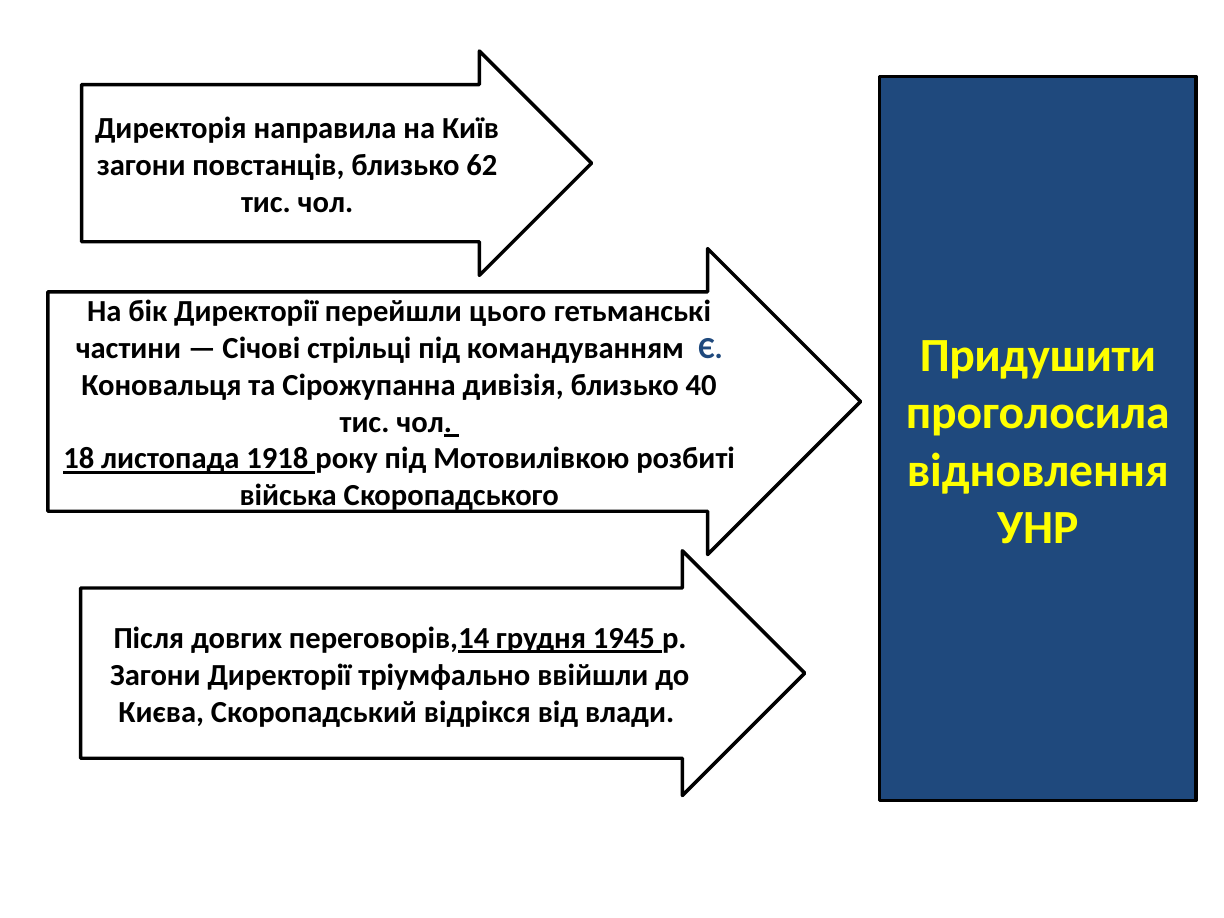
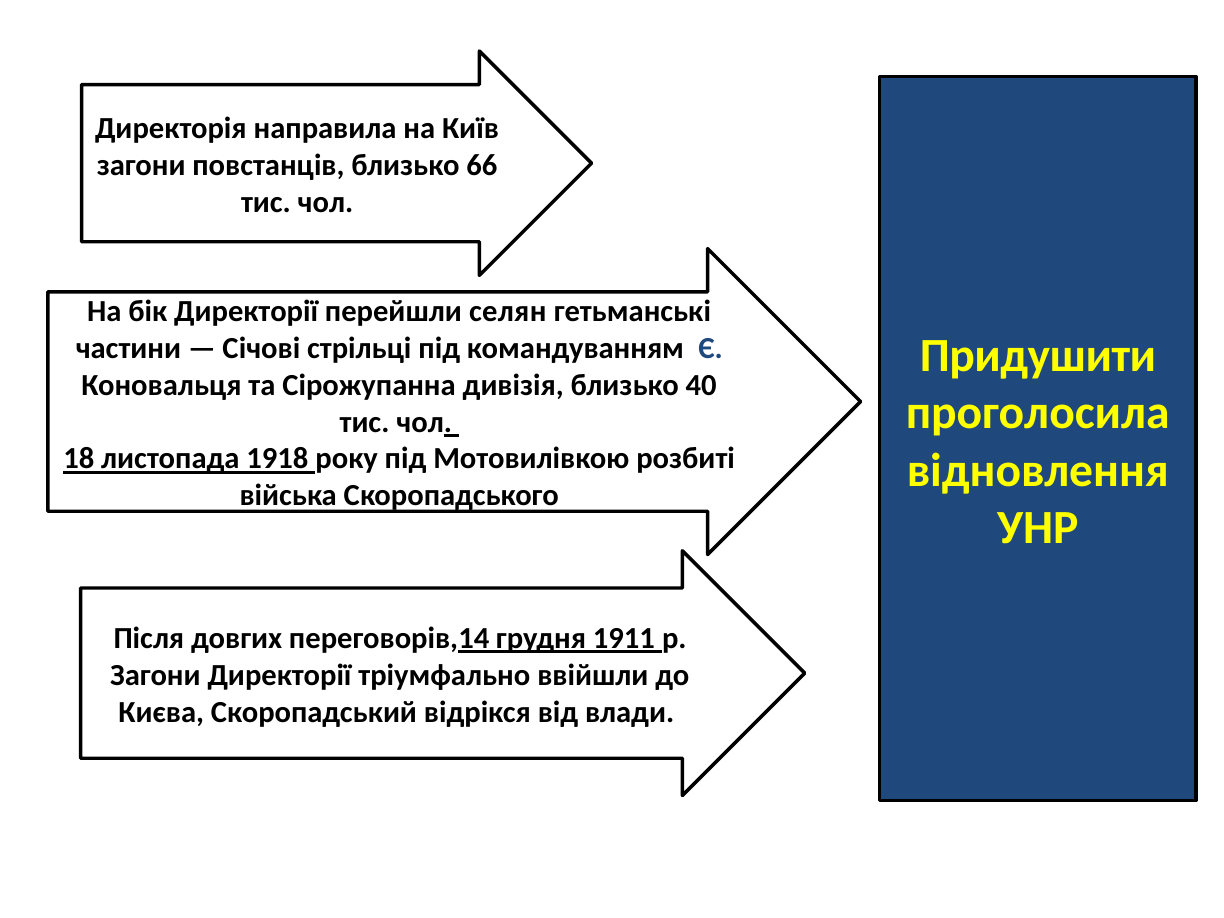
62: 62 -> 66 (482, 165)
цього: цього -> селян (508, 312)
1945: 1945 -> 1911 (624, 639)
